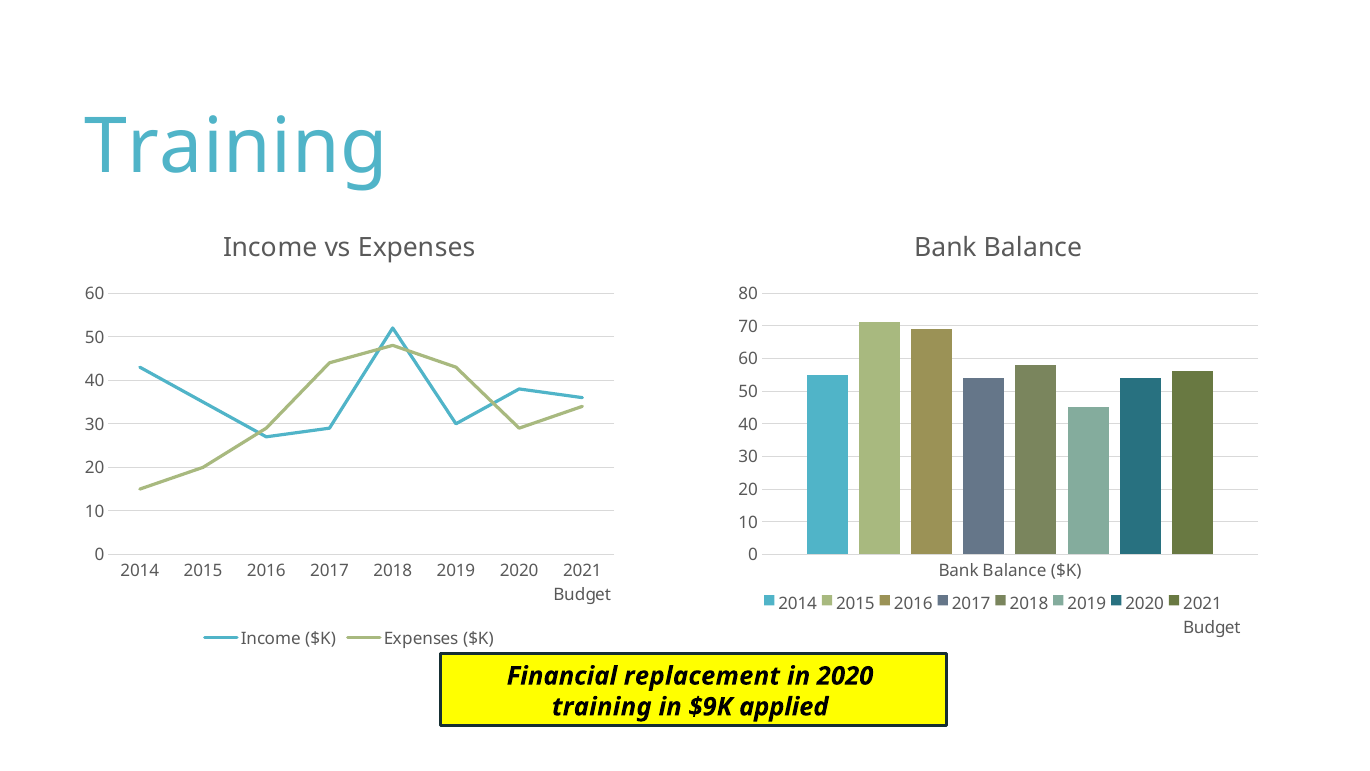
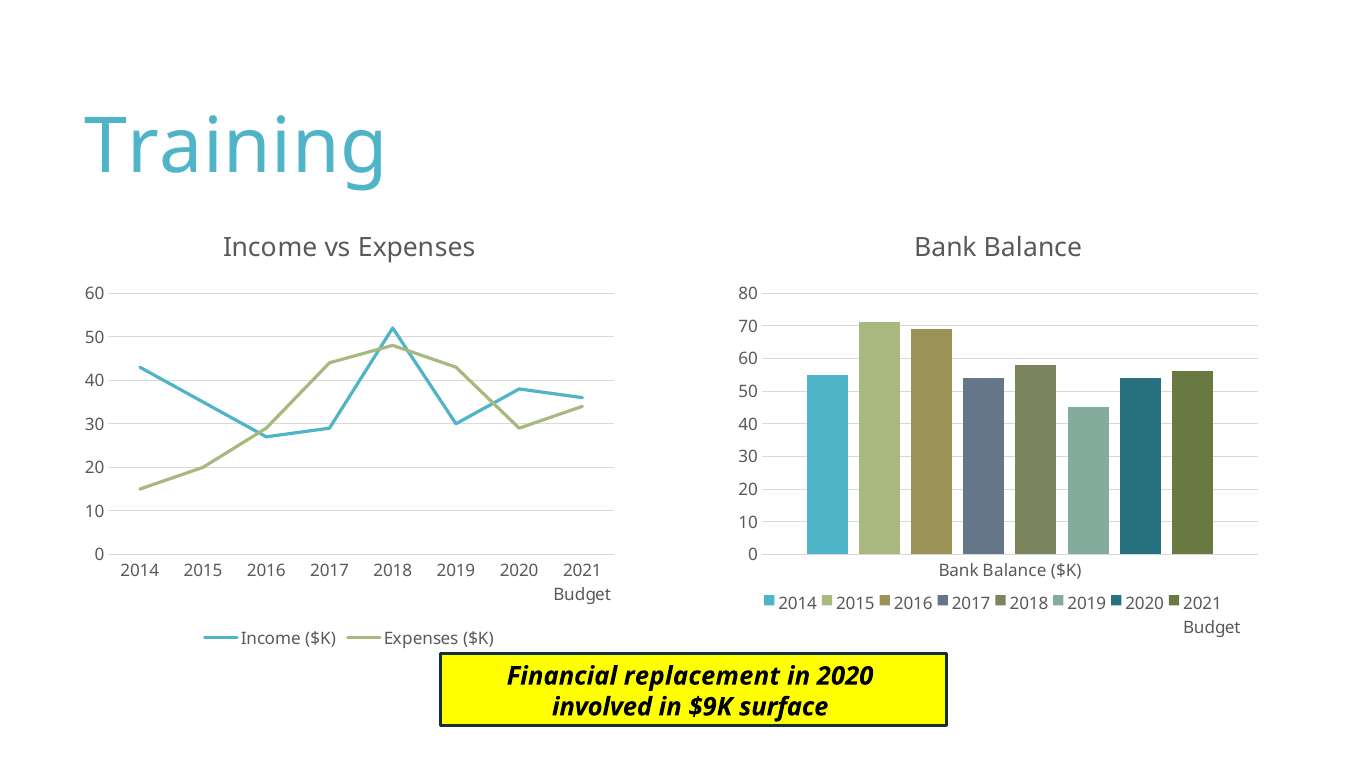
training: training -> involved (602, 707)
applied: applied -> surface (784, 707)
